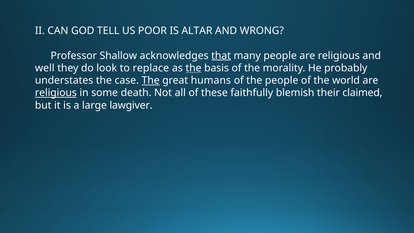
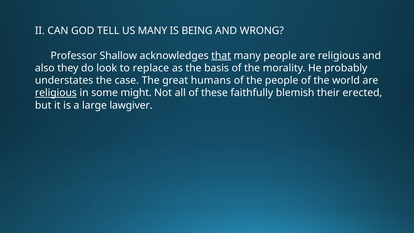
US POOR: POOR -> MANY (153, 31)
ALTAR: ALTAR -> BEING (197, 31)
well: well -> also (45, 68)
the underline: present -> none (194, 68)
The underline: present -> none (151, 80)
death: death -> might (136, 93)
claimed: claimed -> erected (362, 93)
